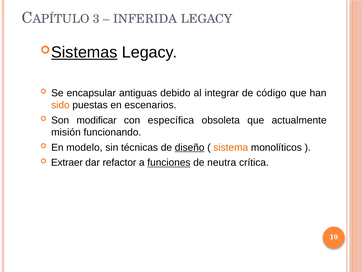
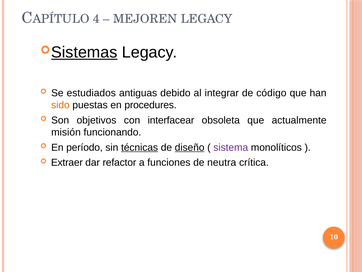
3: 3 -> 4 (96, 19)
INFERIDA: INFERIDA -> MEJOREN (145, 19)
encapsular: encapsular -> estudiados (91, 93)
escenarios: escenarios -> procedures (151, 105)
modificar: modificar -> objetivos (96, 120)
específica: específica -> interfacear (171, 120)
modelo: modelo -> período (84, 147)
técnicas underline: none -> present (140, 147)
sistema colour: orange -> purple (231, 147)
funciones underline: present -> none (169, 162)
